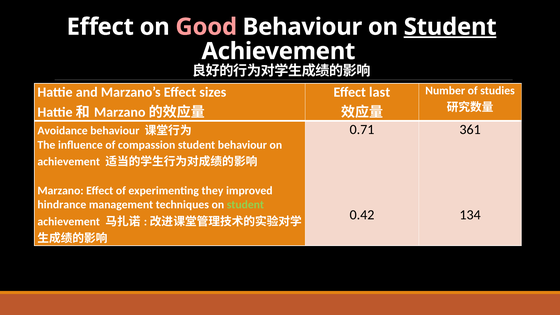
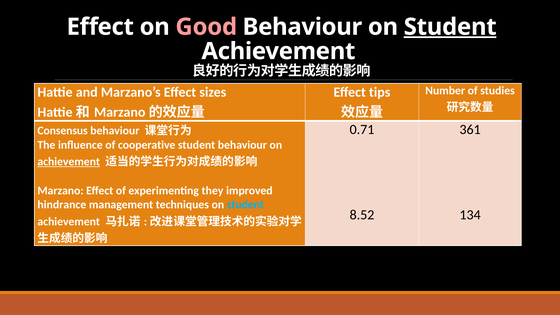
last: last -> tips (380, 92)
Avoidance: Avoidance -> Consensus (63, 131)
compassion: compassion -> cooperative (147, 145)
achievement underline: none -> present (69, 162)
student colour: light green -> light blue (245, 205)
0.42: 0.42 -> 8.52 (362, 215)
